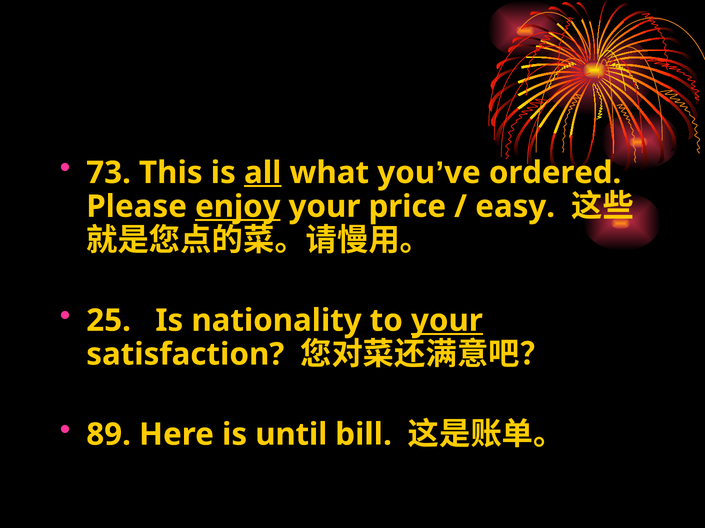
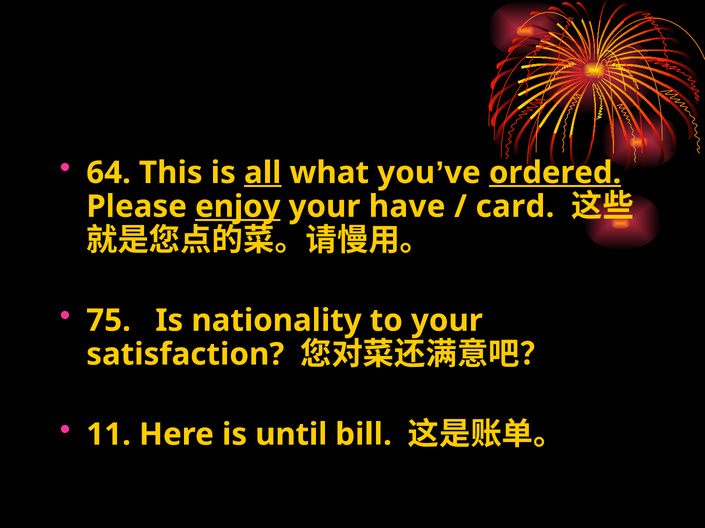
73: 73 -> 64 (109, 173)
ordered underline: none -> present (555, 173)
price: price -> have (407, 207)
easy: easy -> card (515, 207)
25: 25 -> 75 (109, 321)
your underline: present -> none (447, 321)
89: 89 -> 11 (109, 435)
